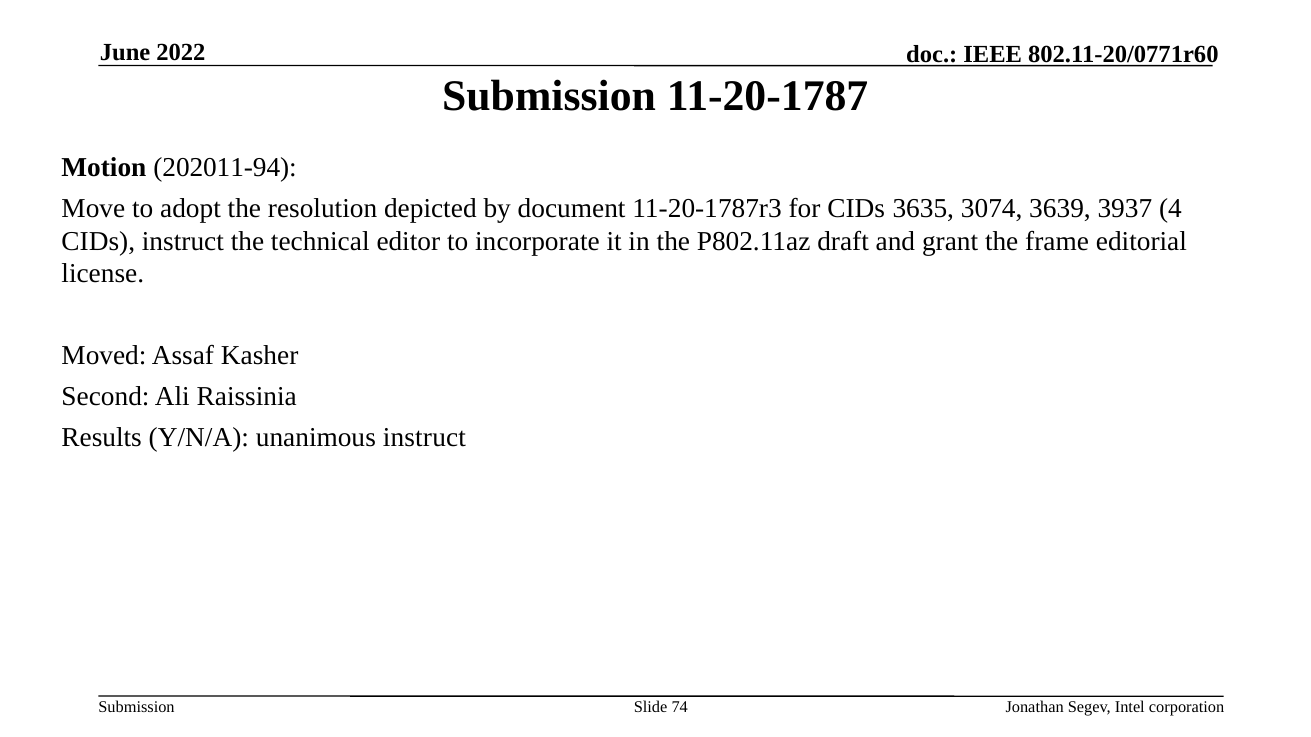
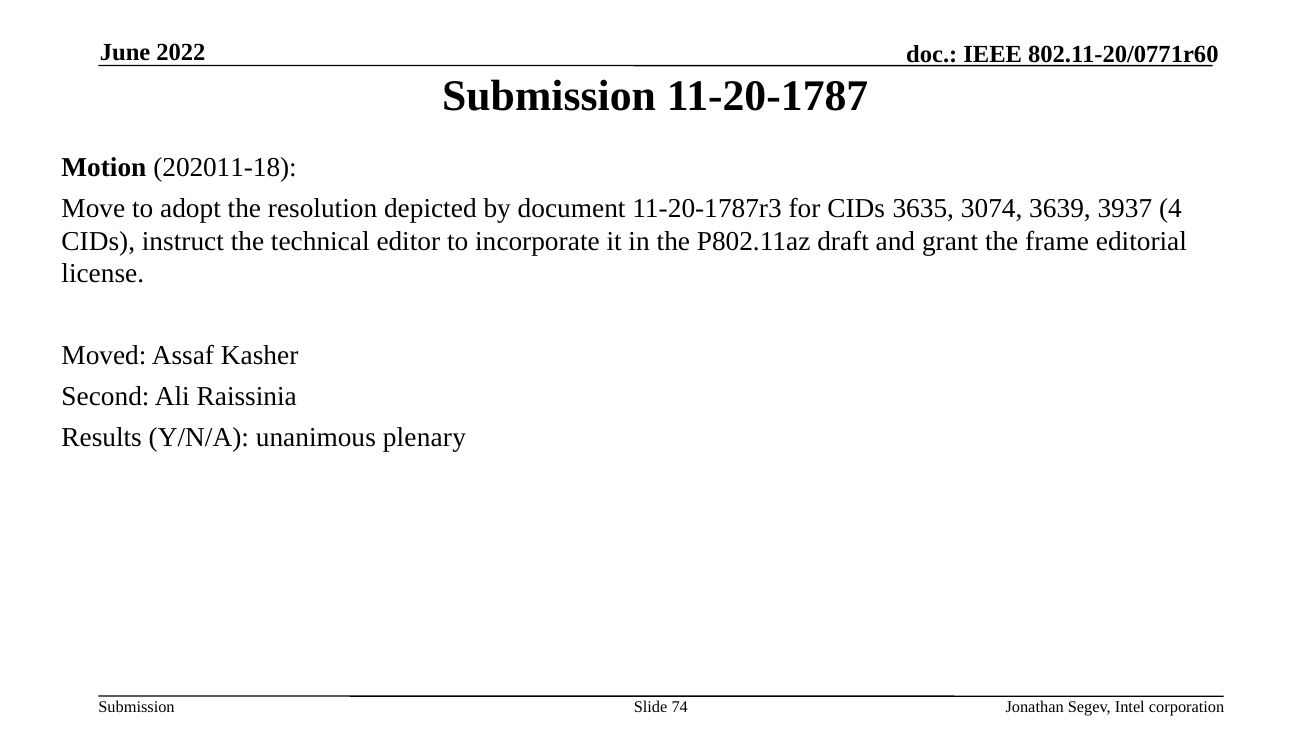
202011-94: 202011-94 -> 202011-18 (225, 167)
unanimous instruct: instruct -> plenary (424, 438)
